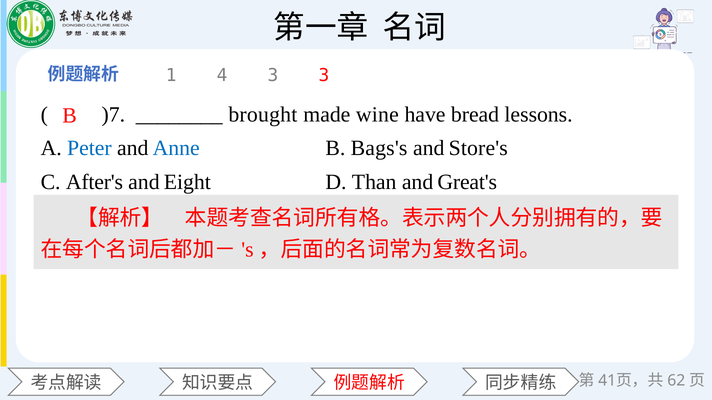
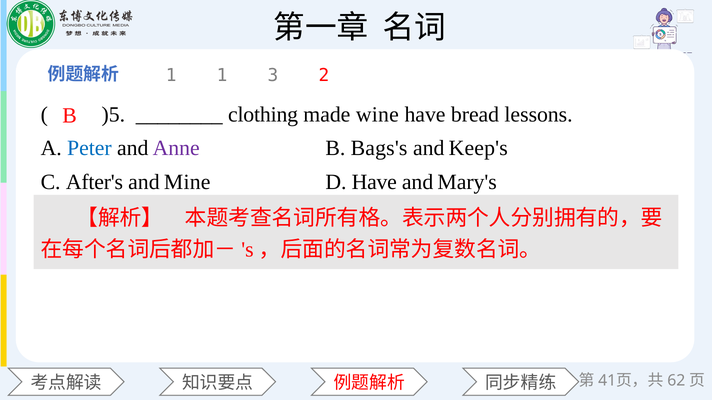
1 4: 4 -> 1 (222, 75)
3 3: 3 -> 2 (324, 75)
)7: )7 -> )5 (113, 115)
brought: brought -> clothing (263, 115)
Anne colour: blue -> purple (176, 149)
Store's: Store's -> Keep's (478, 149)
Eight: Eight -> Mine (187, 182)
D Than: Than -> Have (374, 182)
Great's: Great's -> Mary's (467, 182)
